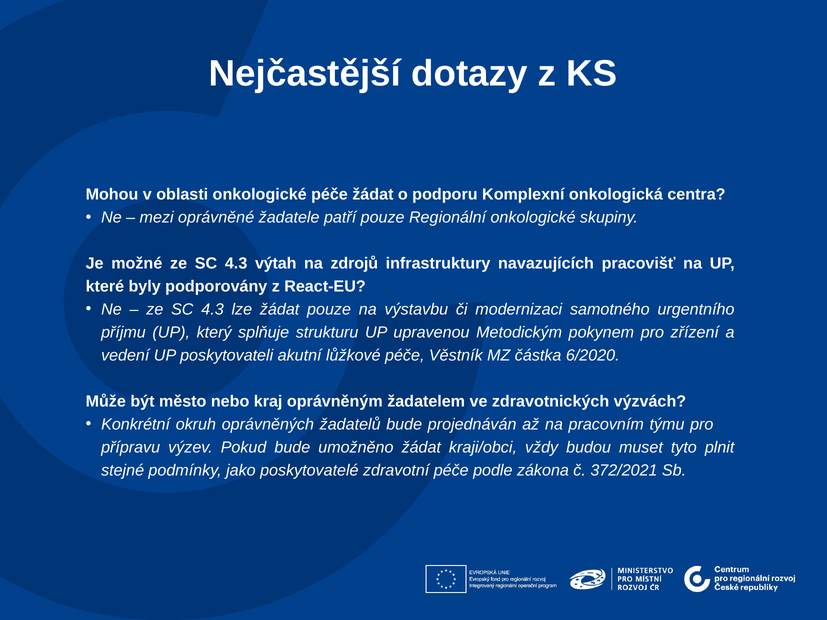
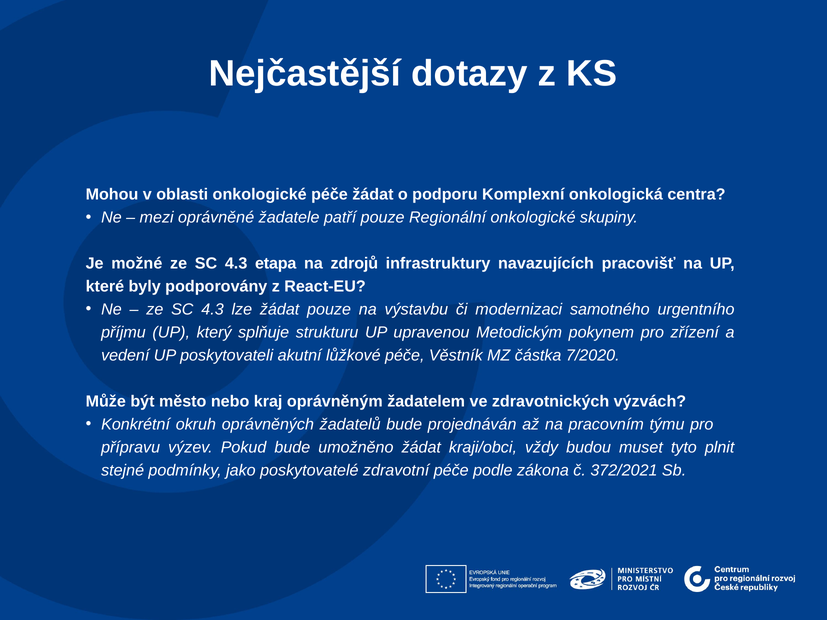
výtah: výtah -> etapa (276, 264)
6/2020: 6/2020 -> 7/2020 (593, 356)
